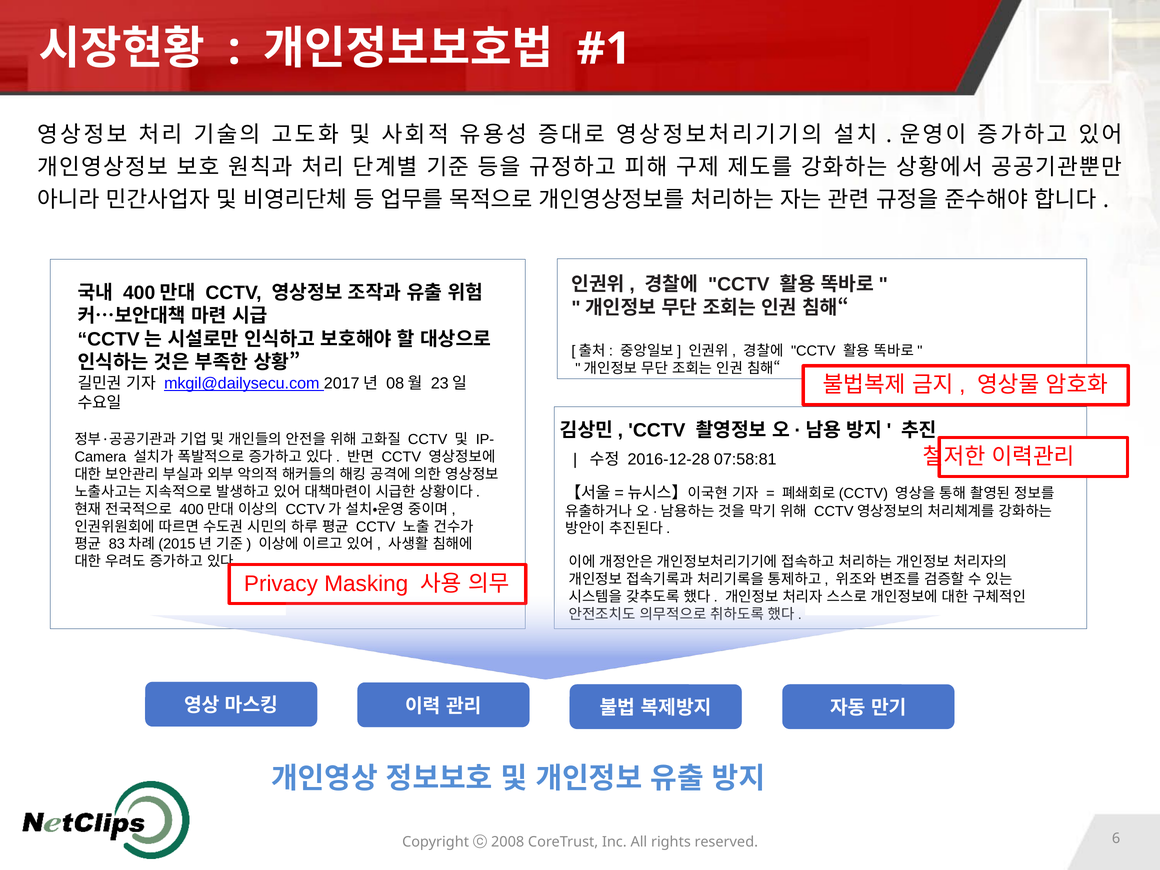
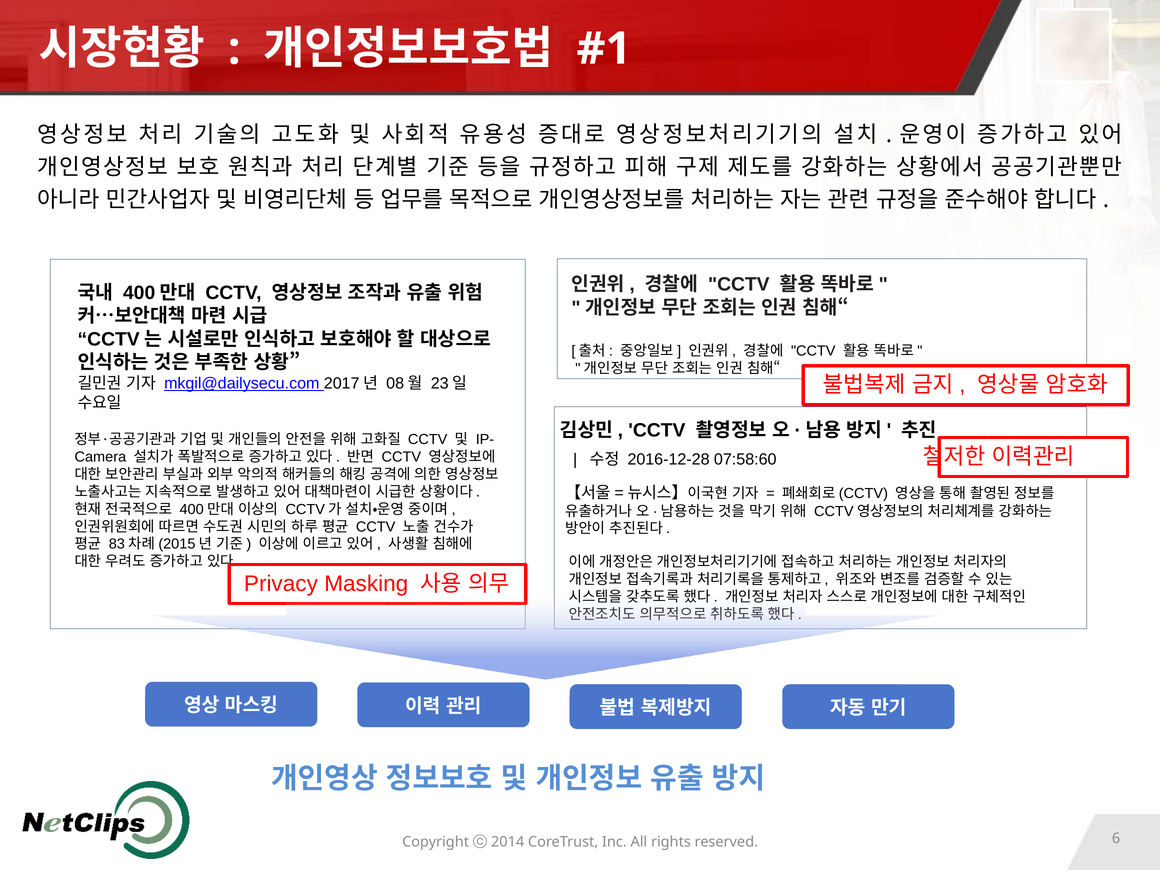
07:58:81: 07:58:81 -> 07:58:60 (745, 459)
2008: 2008 -> 2014 (508, 842)
